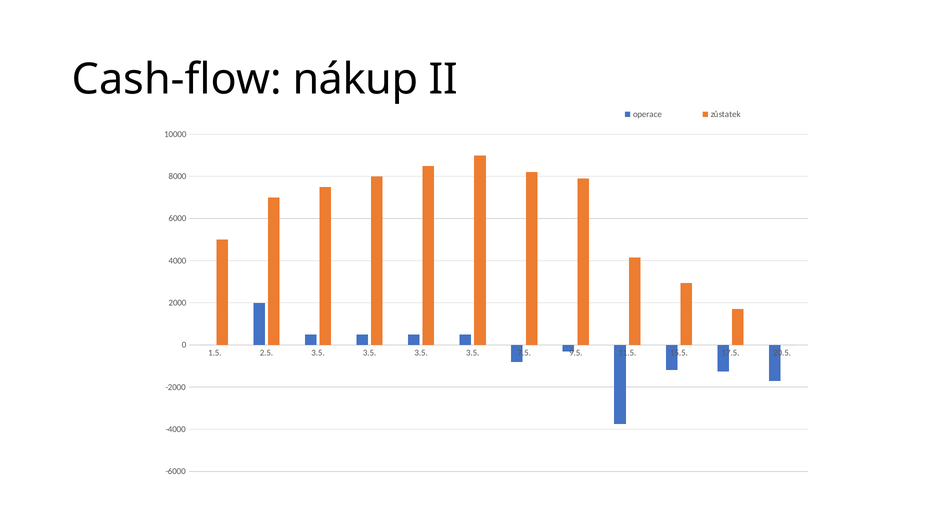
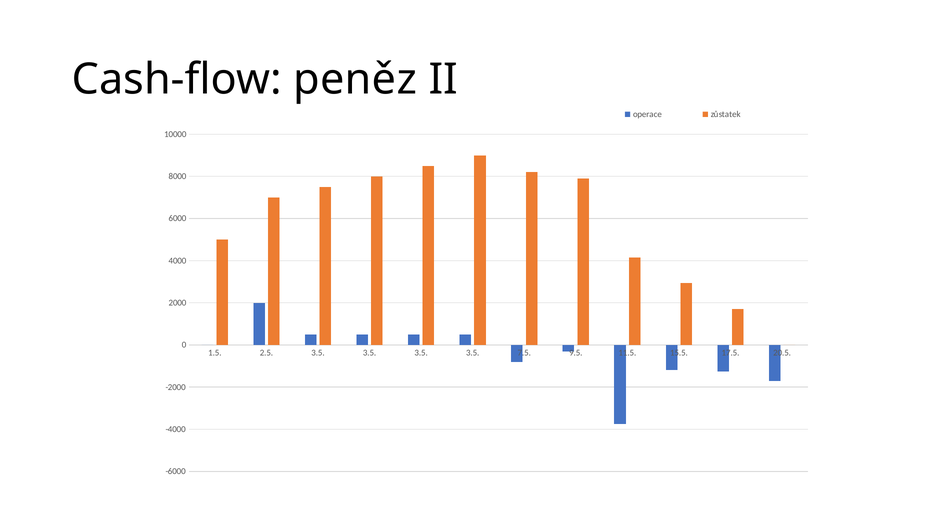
nákup: nákup -> peněz (355, 79)
